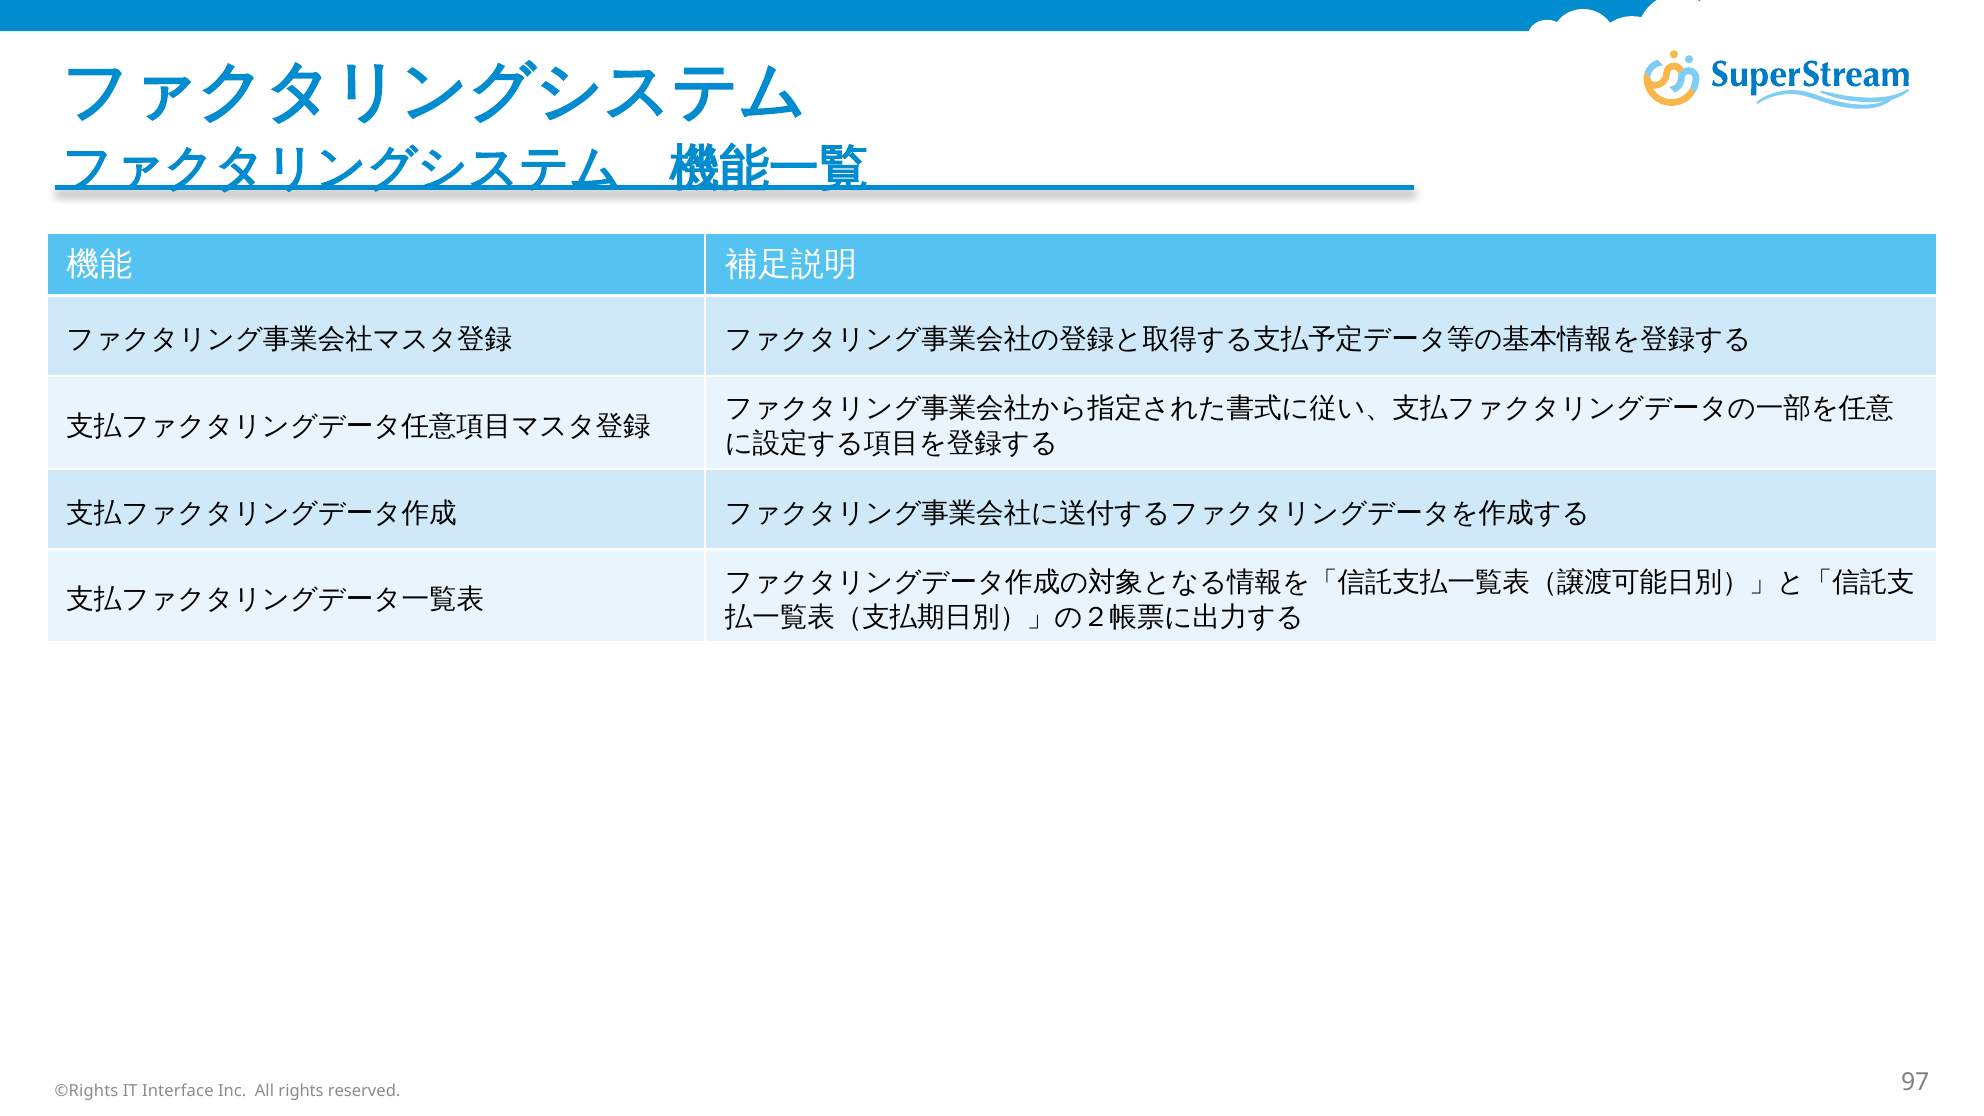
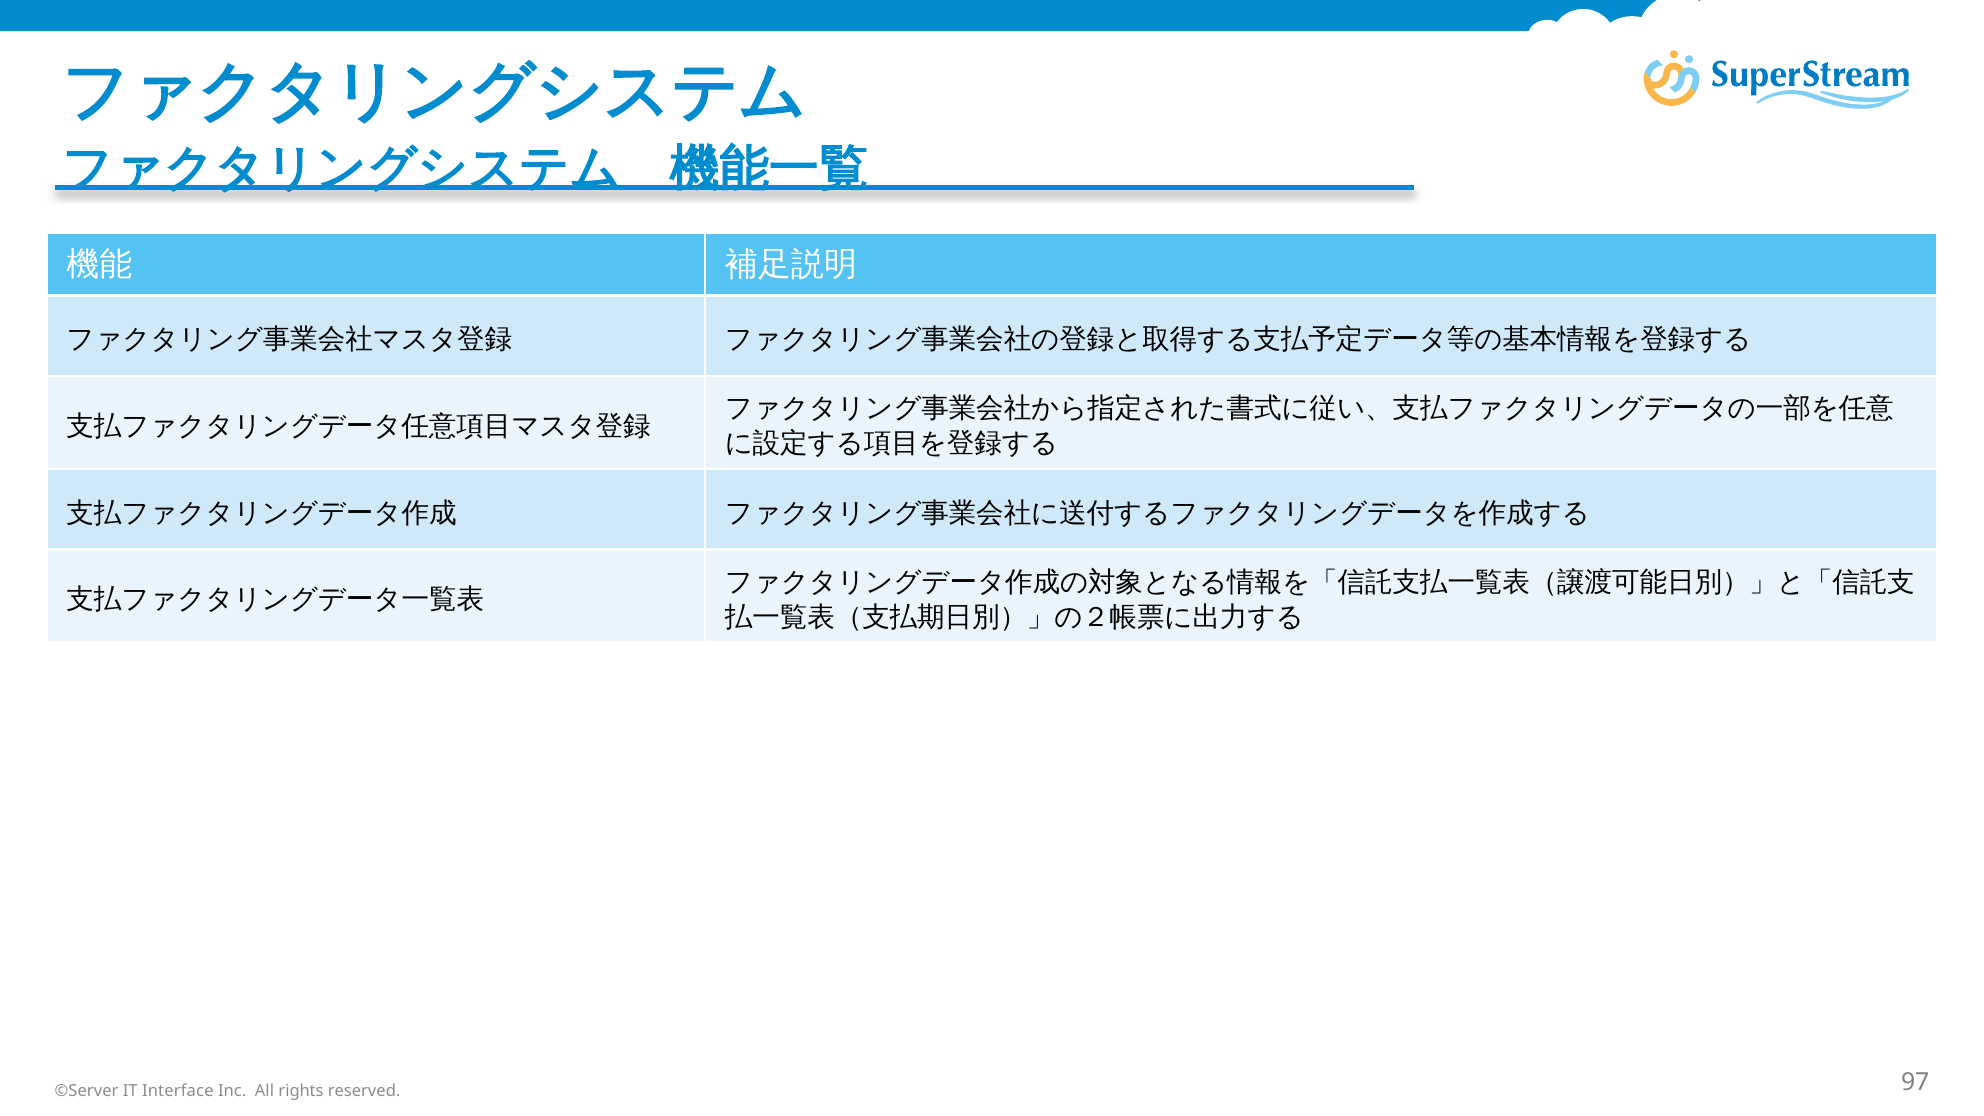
©Rights: ©Rights -> ©Server (87, 1091)
